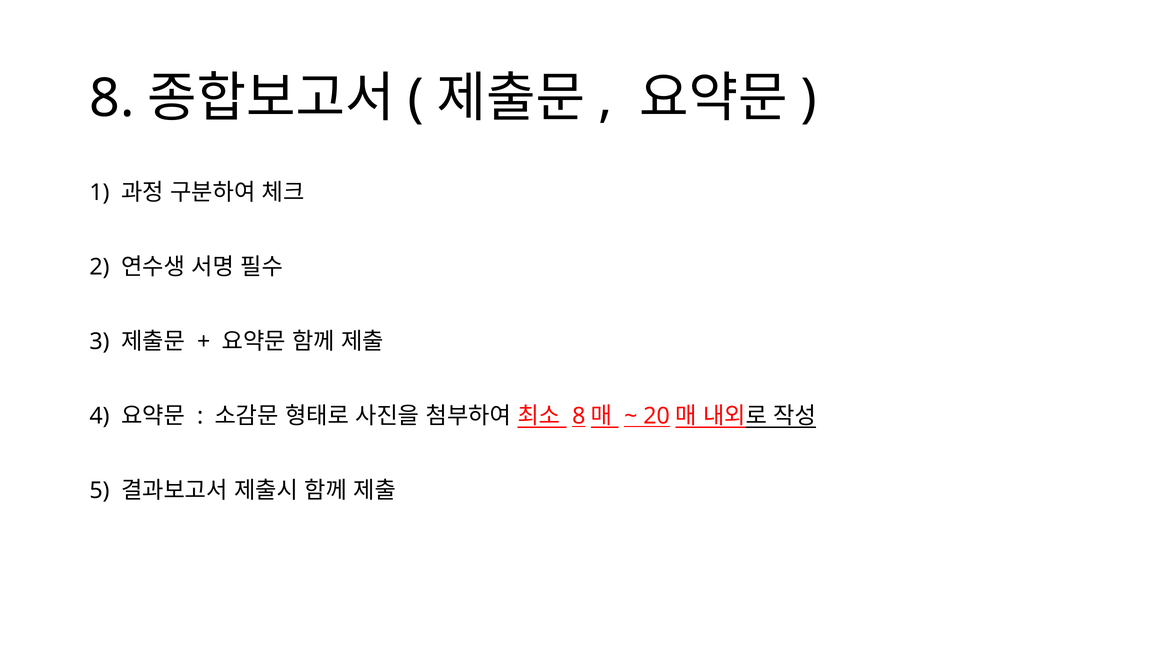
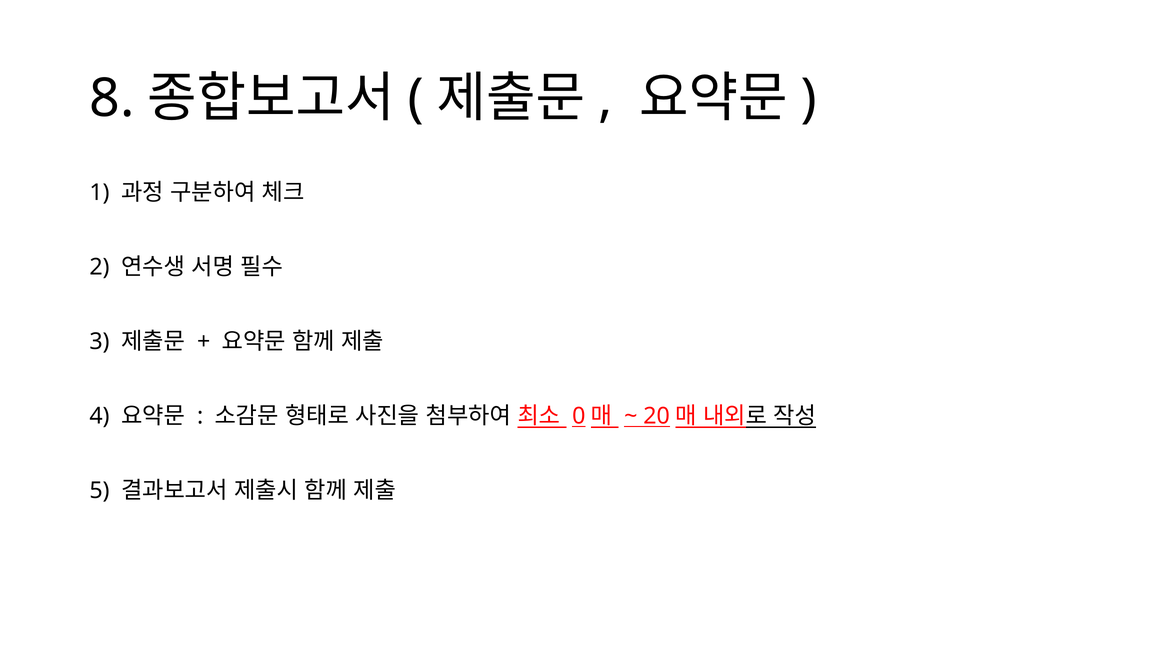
8: 8 -> 0 (579, 416)
